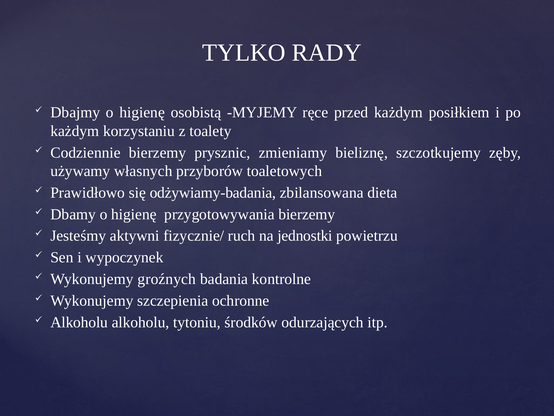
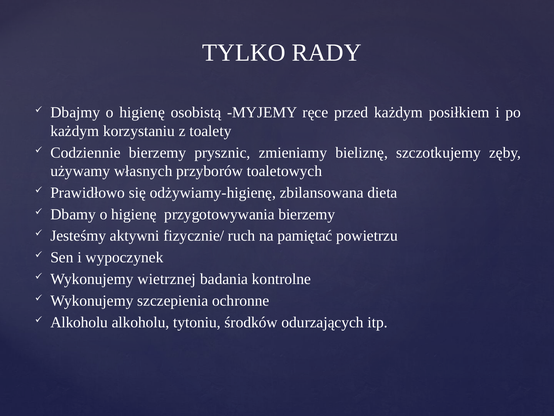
odżywiamy-badania: odżywiamy-badania -> odżywiamy-higienę (213, 192)
jednostki: jednostki -> pamiętać (305, 236)
groźnych: groźnych -> wietrznej (167, 279)
